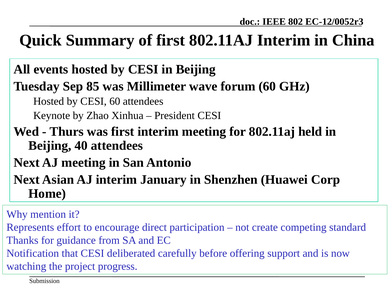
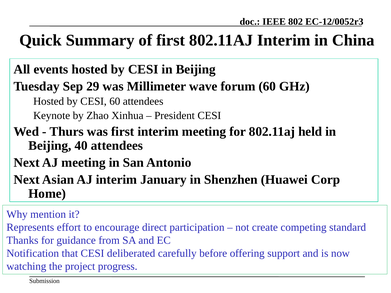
85: 85 -> 29 (93, 86)
